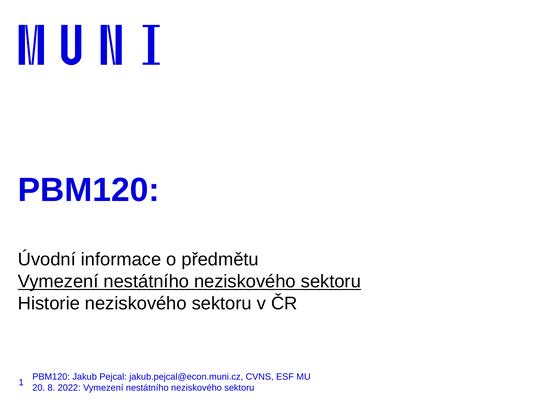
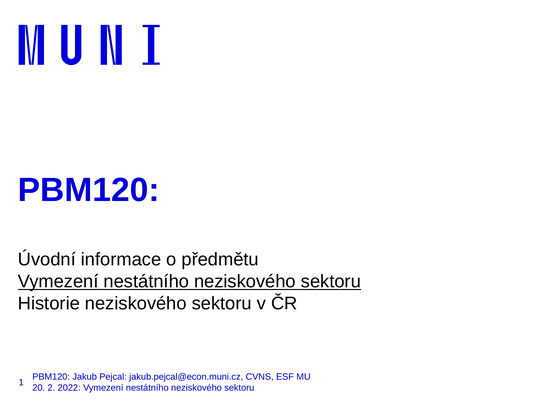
8: 8 -> 2 (51, 388)
